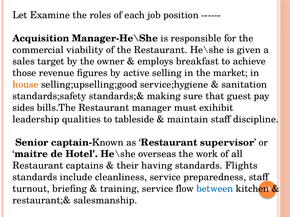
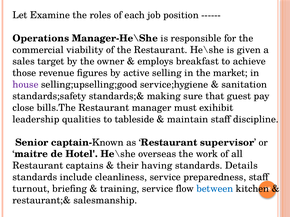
Acquisition: Acquisition -> Operations (41, 38)
house colour: orange -> purple (25, 85)
sides: sides -> close (23, 108)
Flights: Flights -> Details (241, 166)
